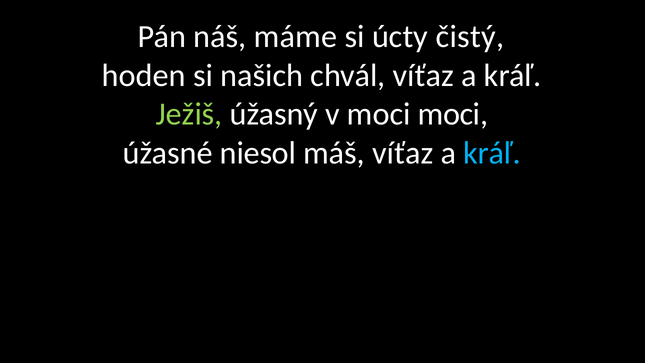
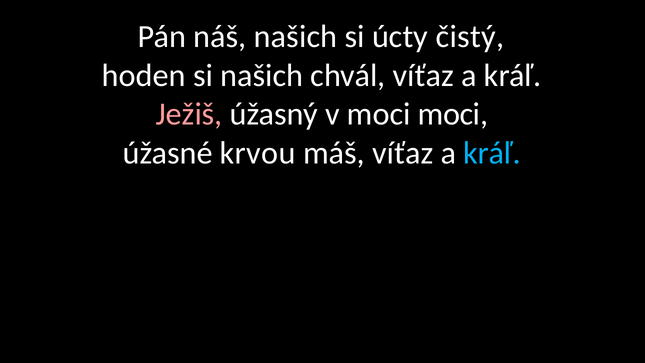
náš máme: máme -> našich (296, 37)
Ježiš colour: light green -> pink (189, 114)
niesol: niesol -> krvou (258, 153)
